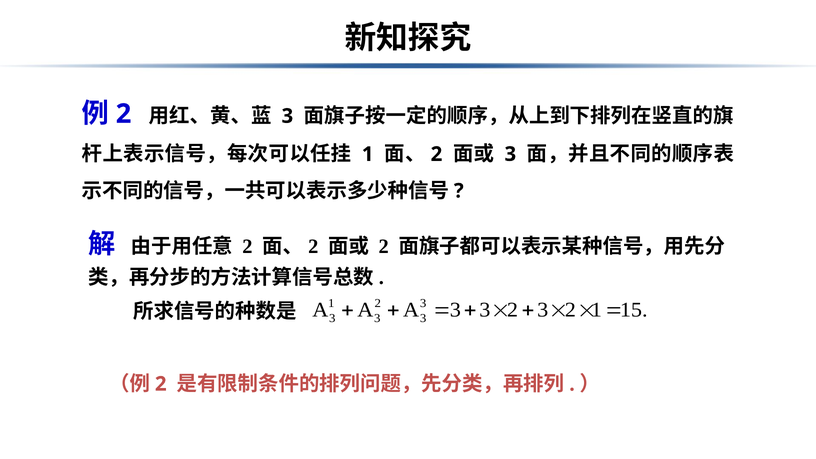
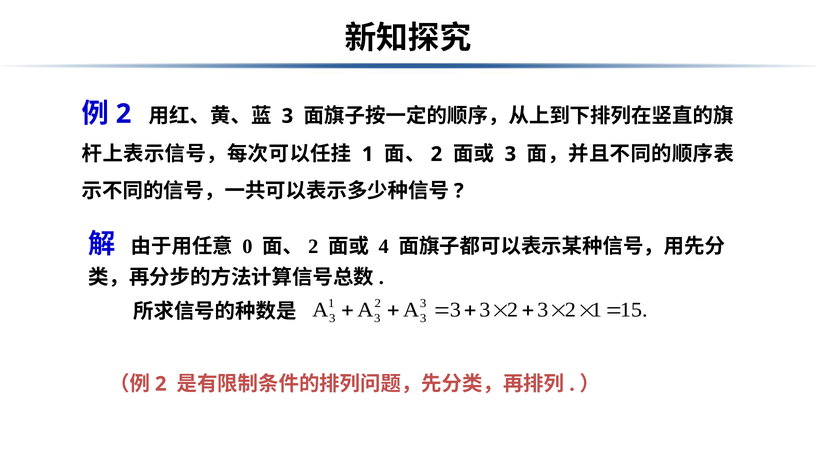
2: 2 -> 0 (247, 247)
2: 2 -> 4 (384, 247)
